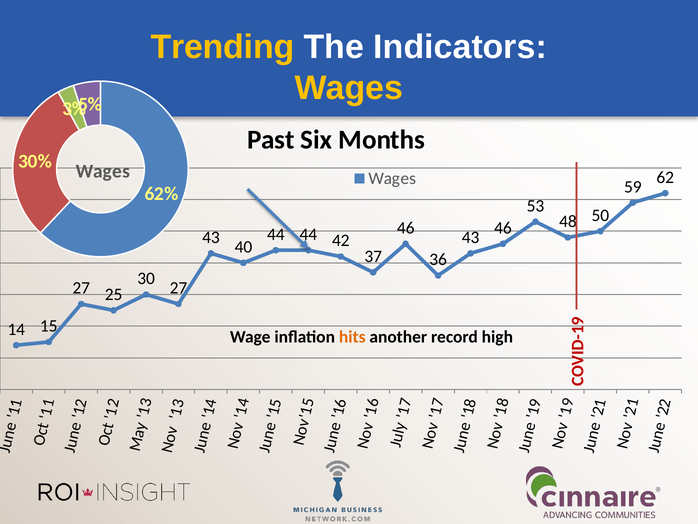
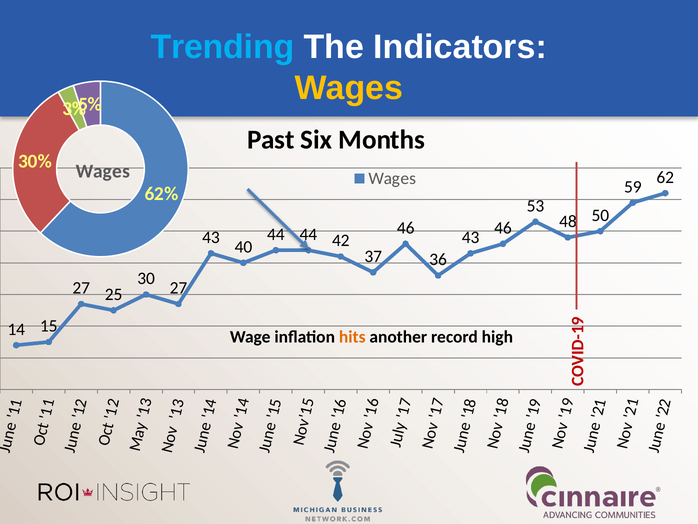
Trending colour: yellow -> light blue (223, 47)
